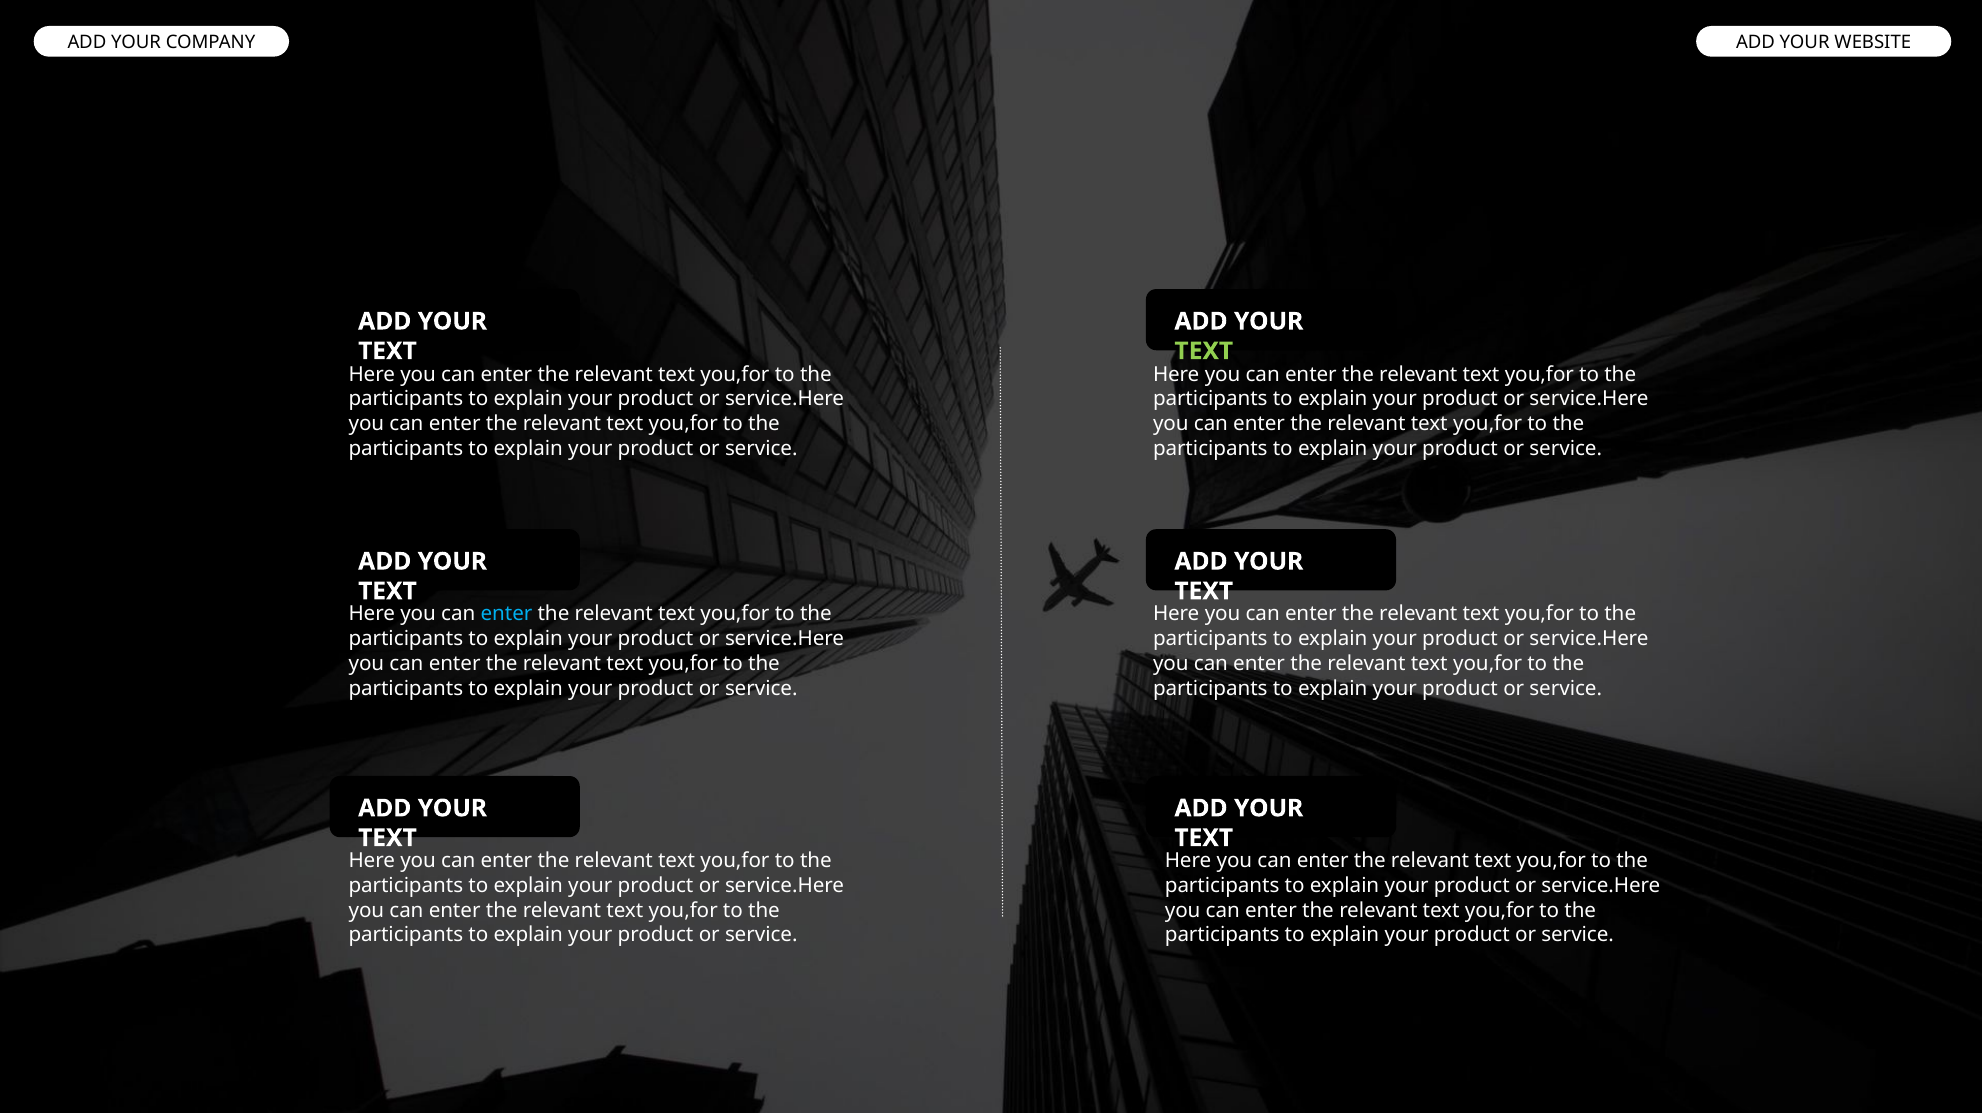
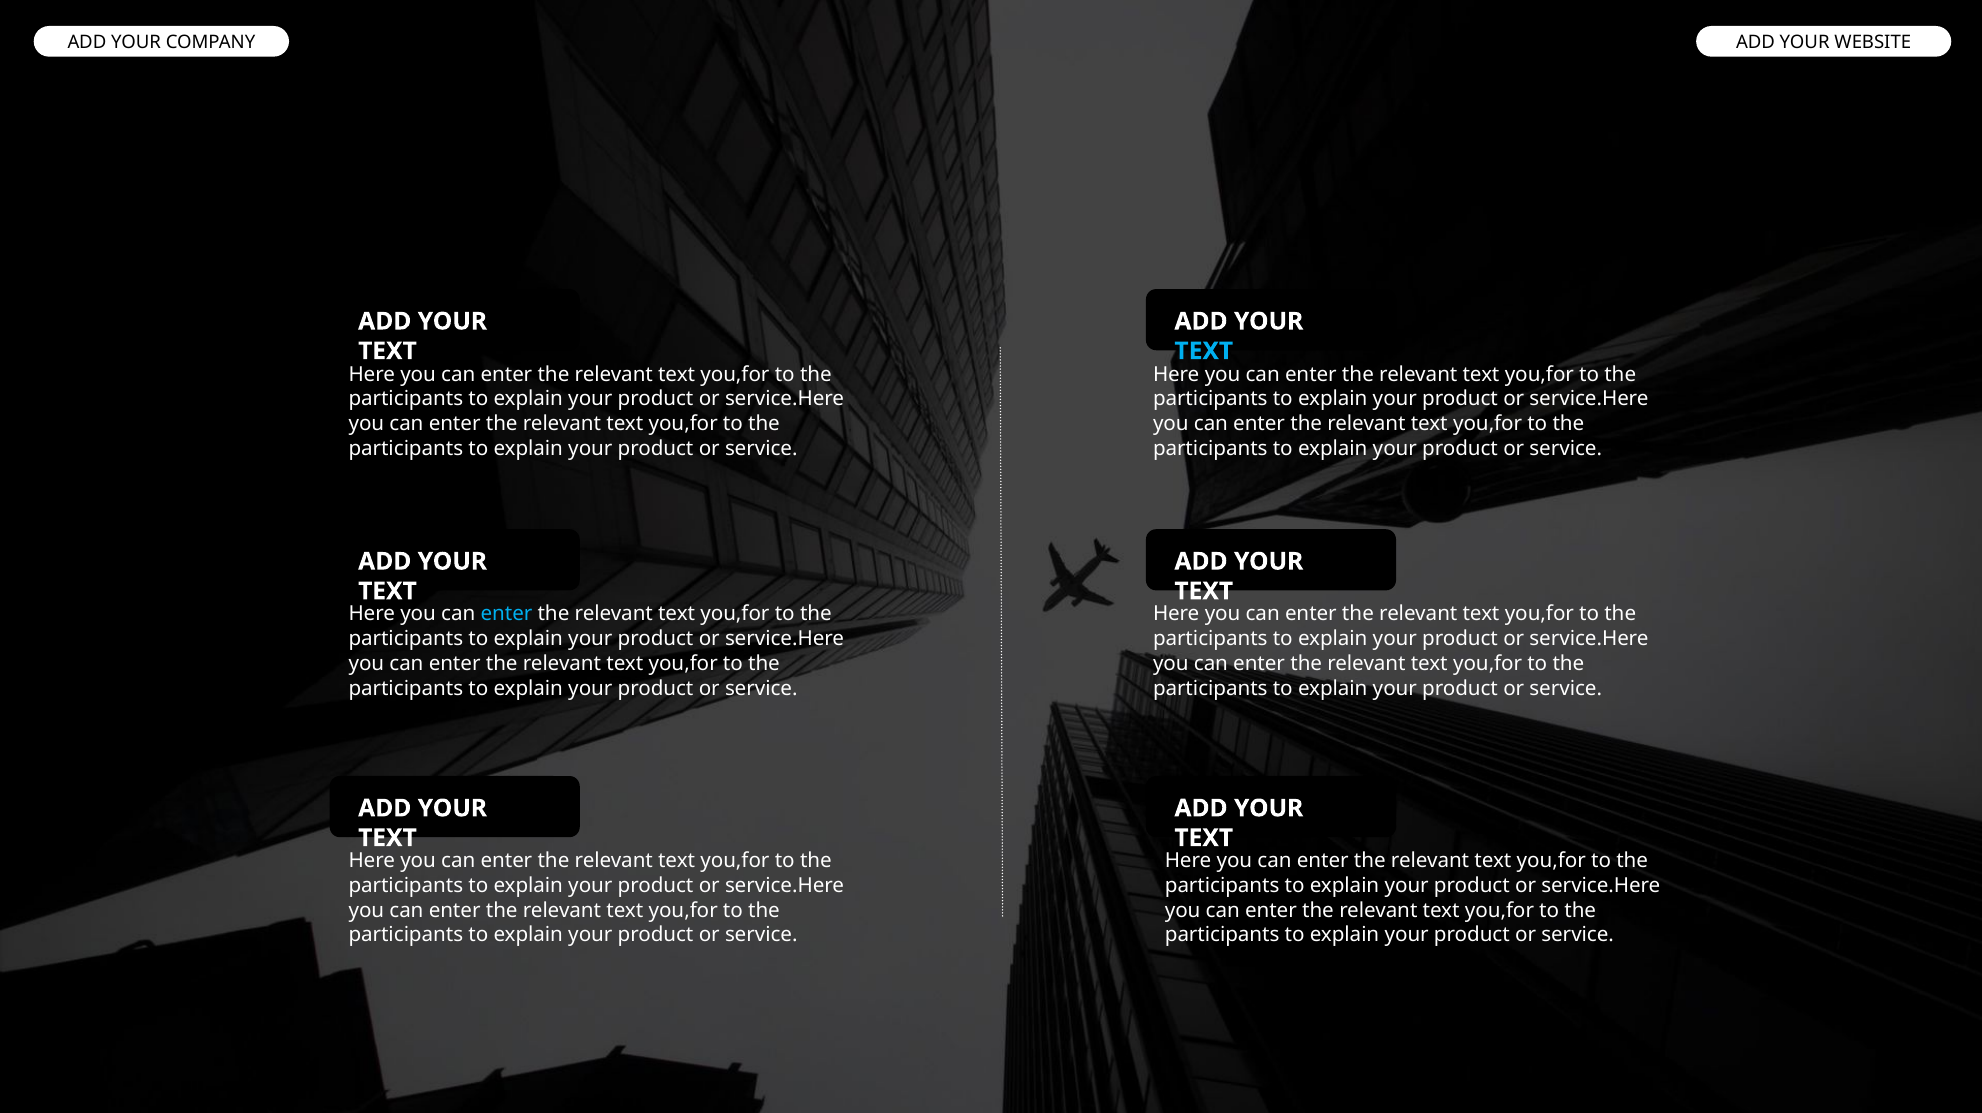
TEXT colour: light green -> light blue (1204, 351)
